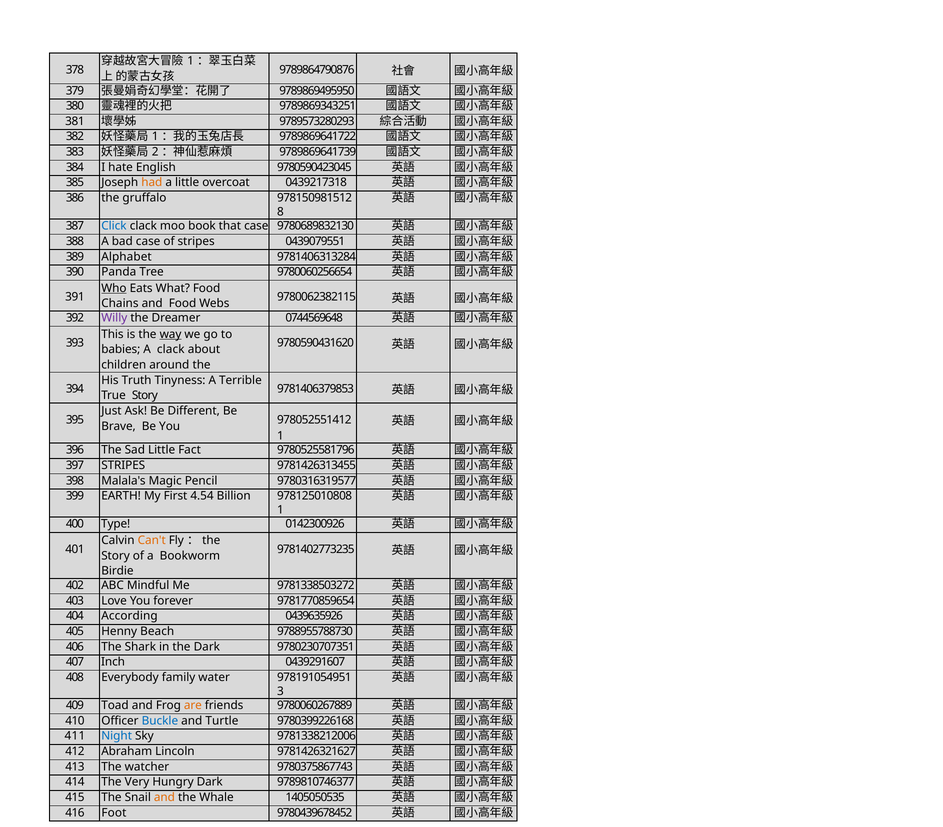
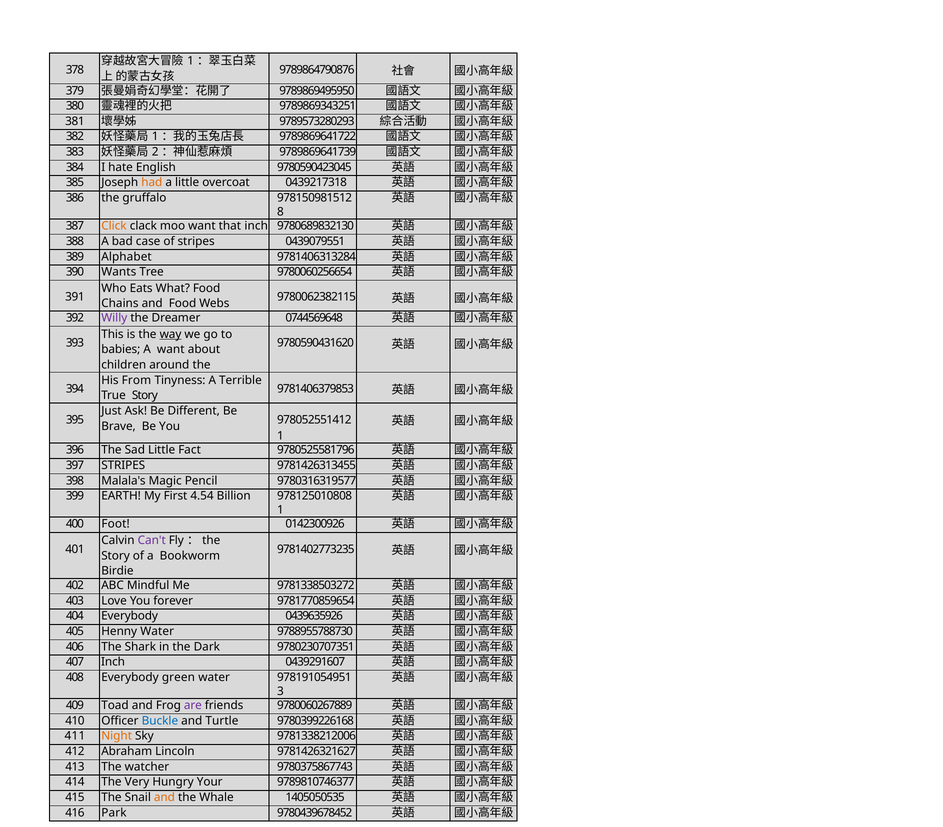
Click colour: blue -> orange (114, 226)
moo book: book -> want (202, 226)
that case: case -> inch (256, 226)
Panda: Panda -> Wants (119, 272)
Who underline: present -> none (114, 288)
A clack: clack -> want (171, 350)
Truth: Truth -> From (136, 380)
Type: Type -> Foot (116, 524)
Can't colour: orange -> purple (152, 541)
404 According: According -> Everybody (130, 616)
Henny Beach: Beach -> Water (157, 631)
family: family -> green (178, 677)
are colour: orange -> purple (193, 706)
Night colour: blue -> orange (117, 736)
Hungry Dark: Dark -> Your (210, 782)
Foot: Foot -> Park (114, 813)
